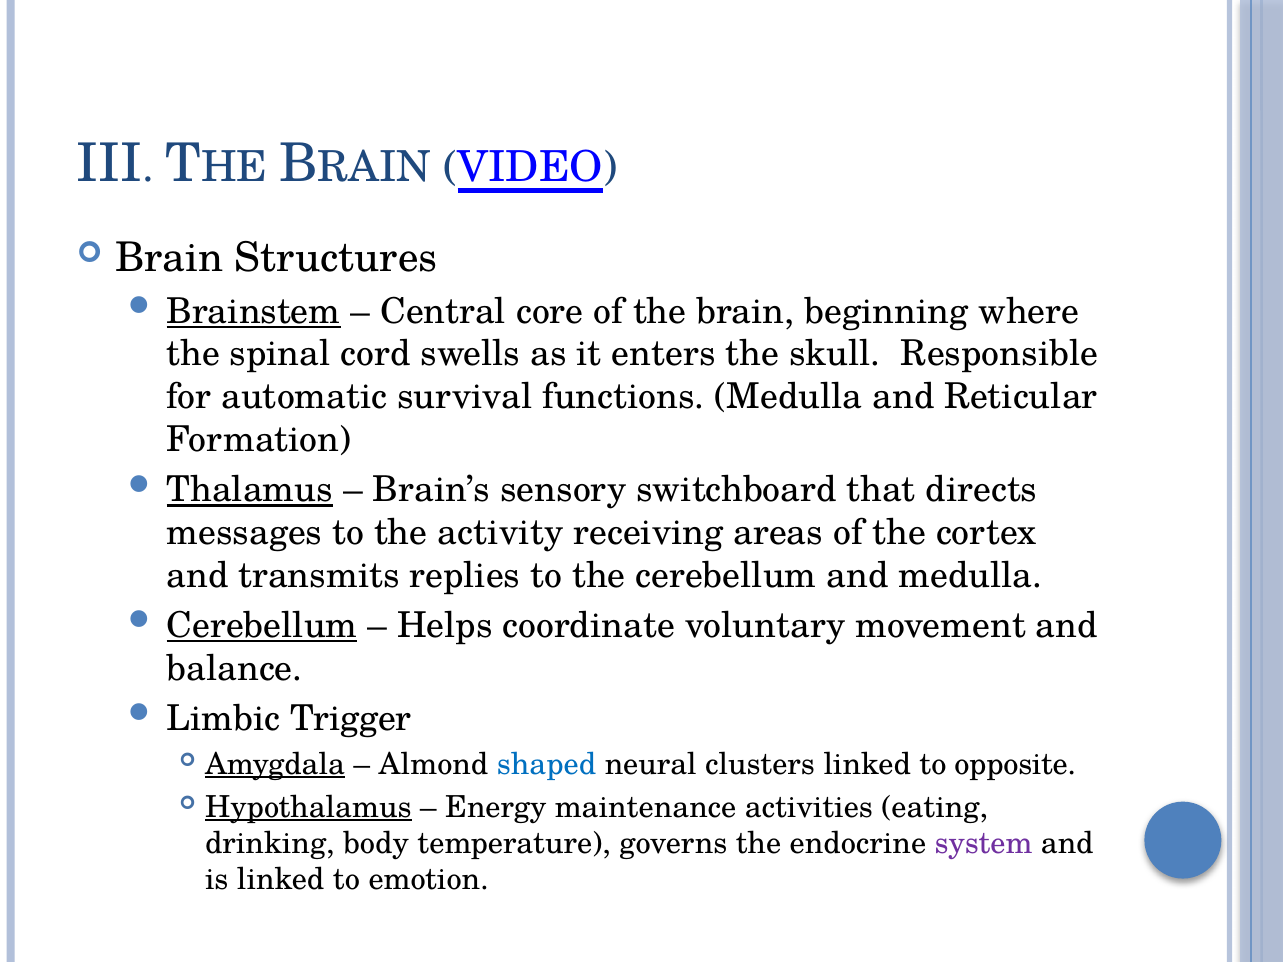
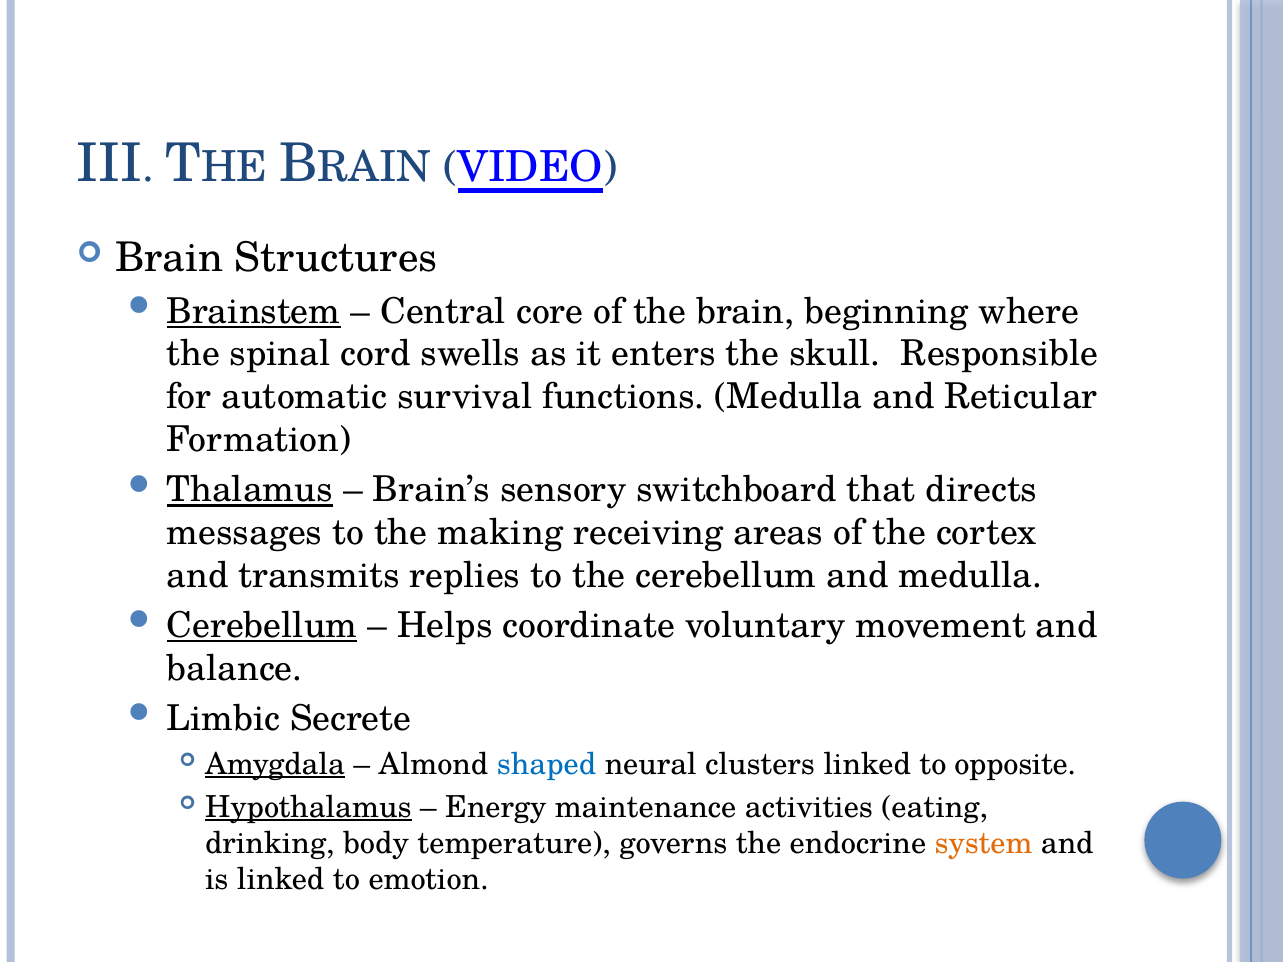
activity: activity -> making (500, 533)
Trigger: Trigger -> Secrete (351, 719)
system colour: purple -> orange (984, 844)
